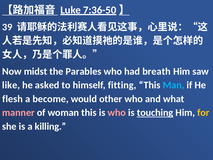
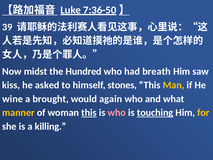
Parables: Parables -> Hundred (84, 71)
like: like -> kiss (11, 85)
fitting: fitting -> stones (122, 85)
Man colour: light blue -> yellow (174, 85)
flesh: flesh -> wine (13, 99)
become: become -> brought (51, 99)
other: other -> again (111, 99)
manner colour: pink -> yellow (18, 112)
this underline: none -> present (89, 112)
